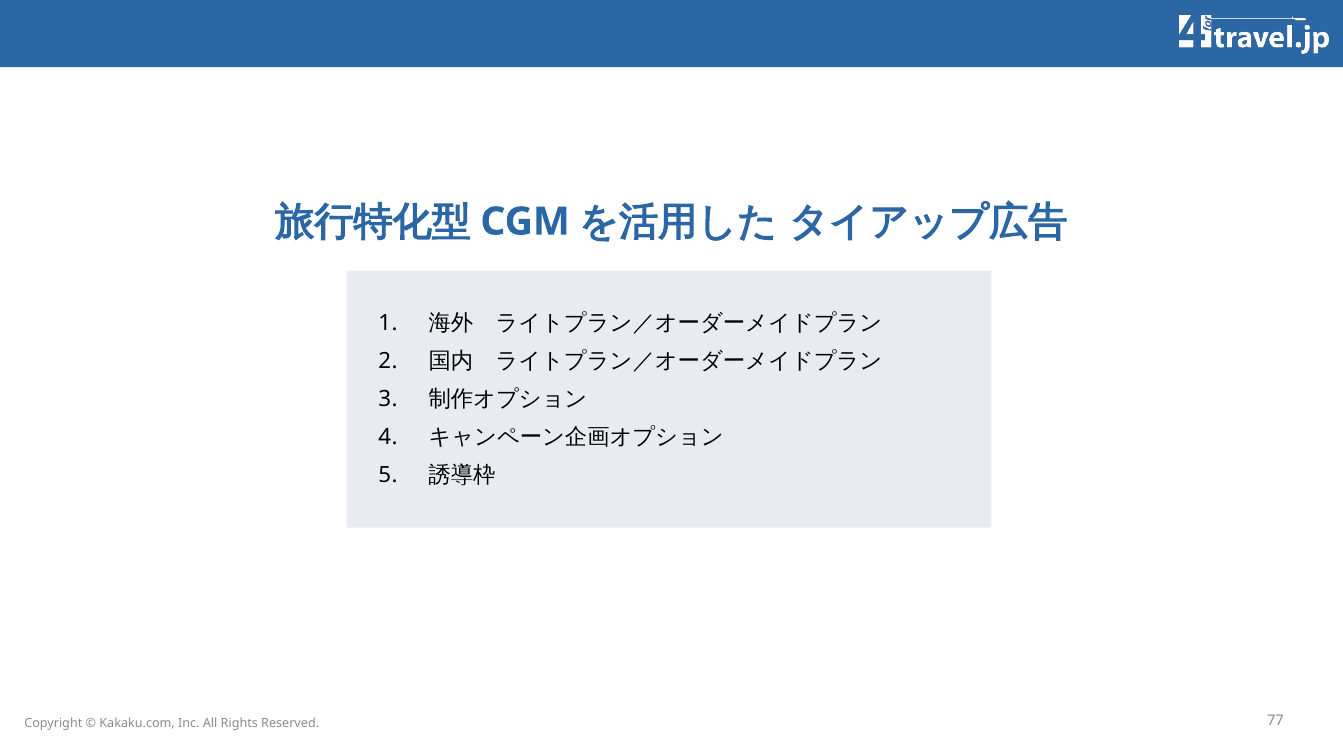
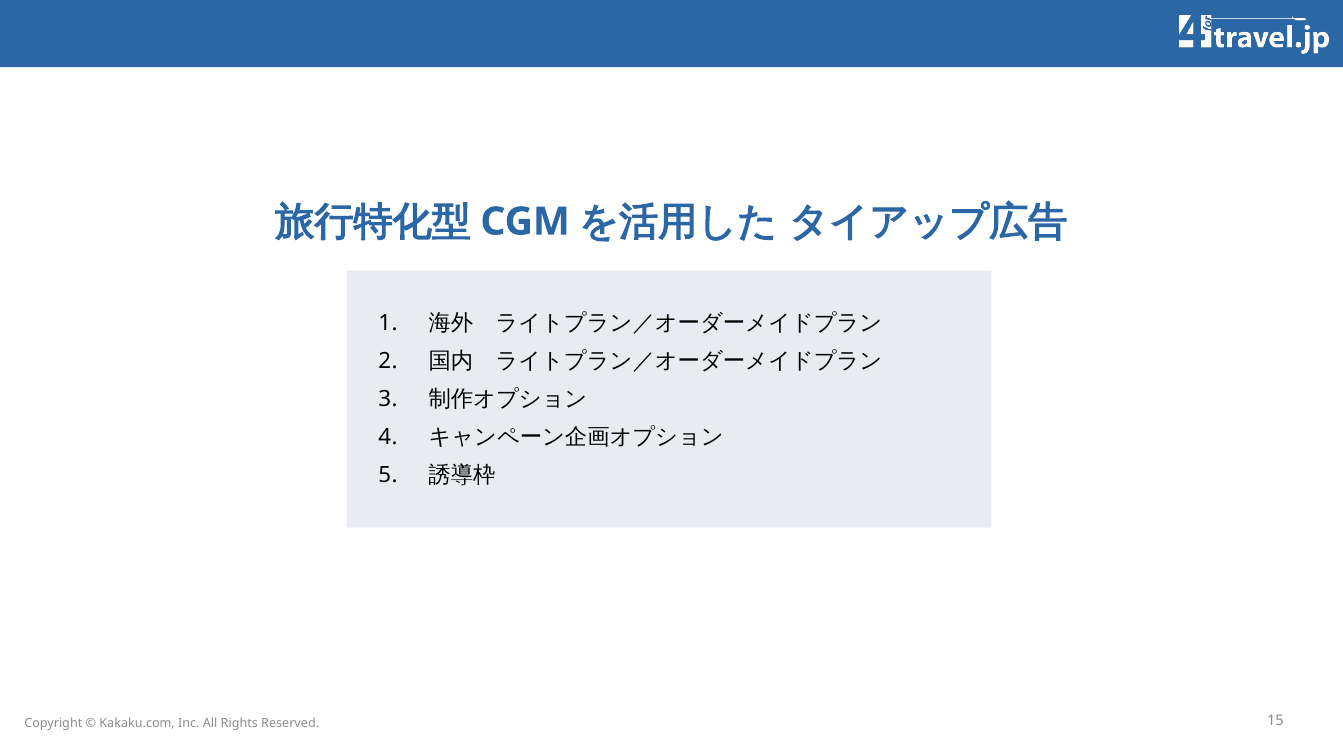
77: 77 -> 15 (1275, 720)
